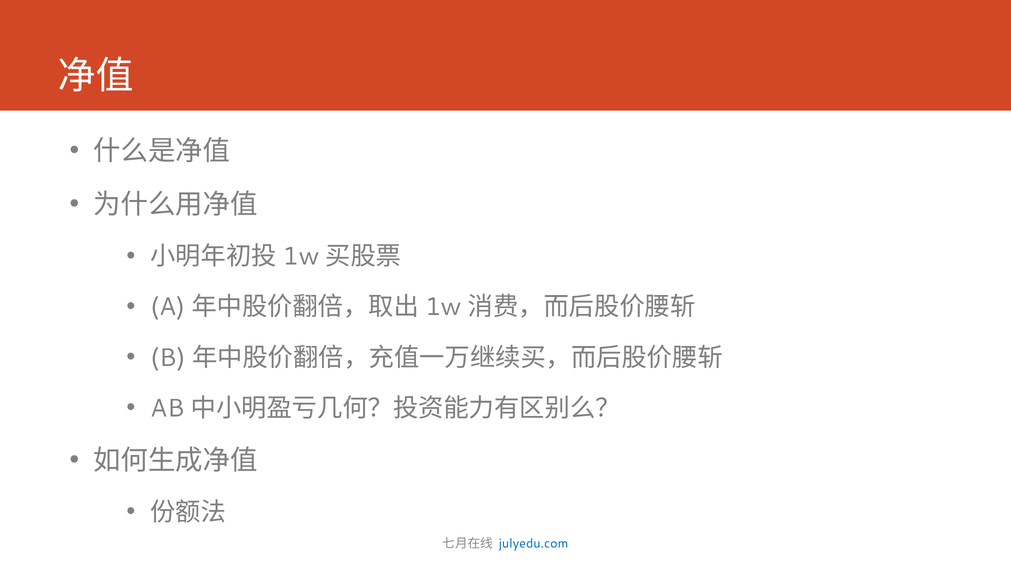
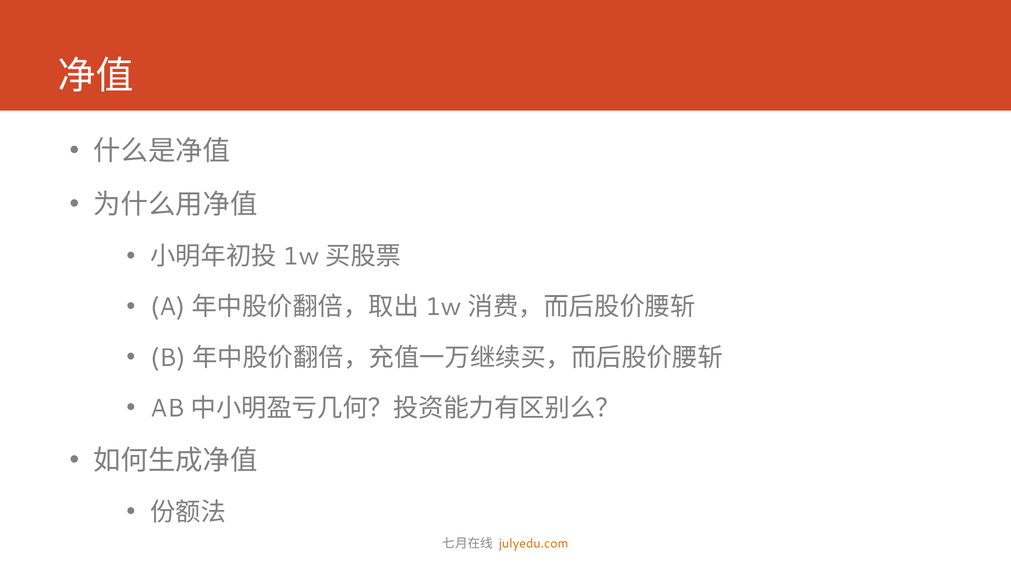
julyedu.com colour: blue -> orange (534, 543)
